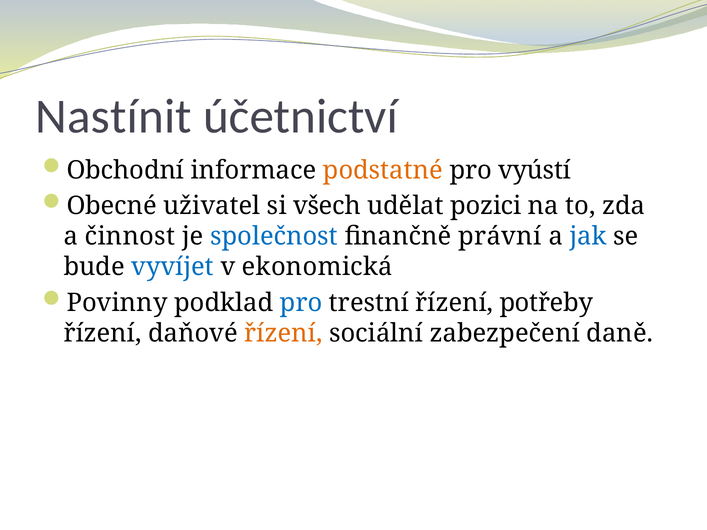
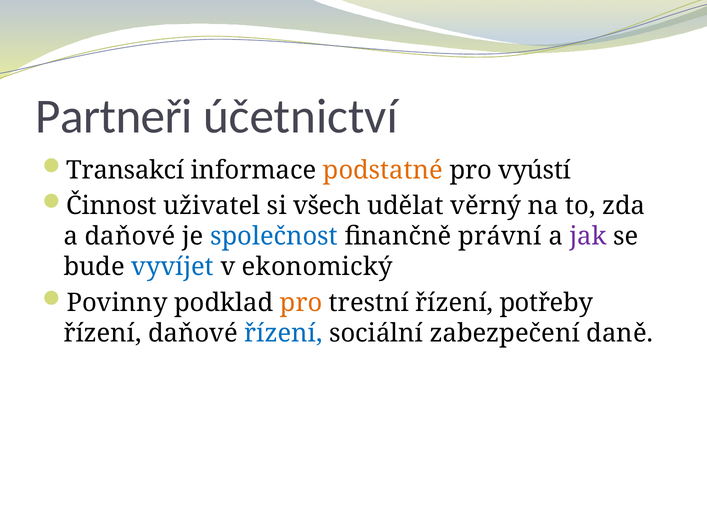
Nastínit: Nastínit -> Partneři (114, 117)
Obchodní: Obchodní -> Transakcí (125, 170)
Obecné: Obecné -> Činnost (112, 206)
pozici: pozici -> věrný (486, 206)
a činnost: činnost -> daňové (130, 237)
jak colour: blue -> purple (588, 237)
ekonomická: ekonomická -> ekonomický (317, 267)
pro colour: blue -> orange (301, 303)
řízení colour: orange -> blue (283, 333)
